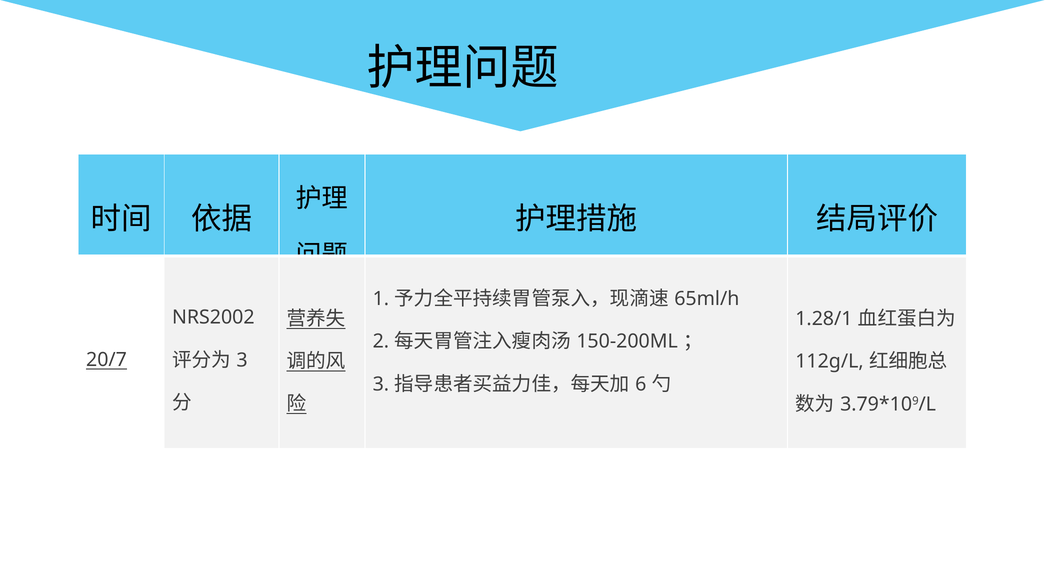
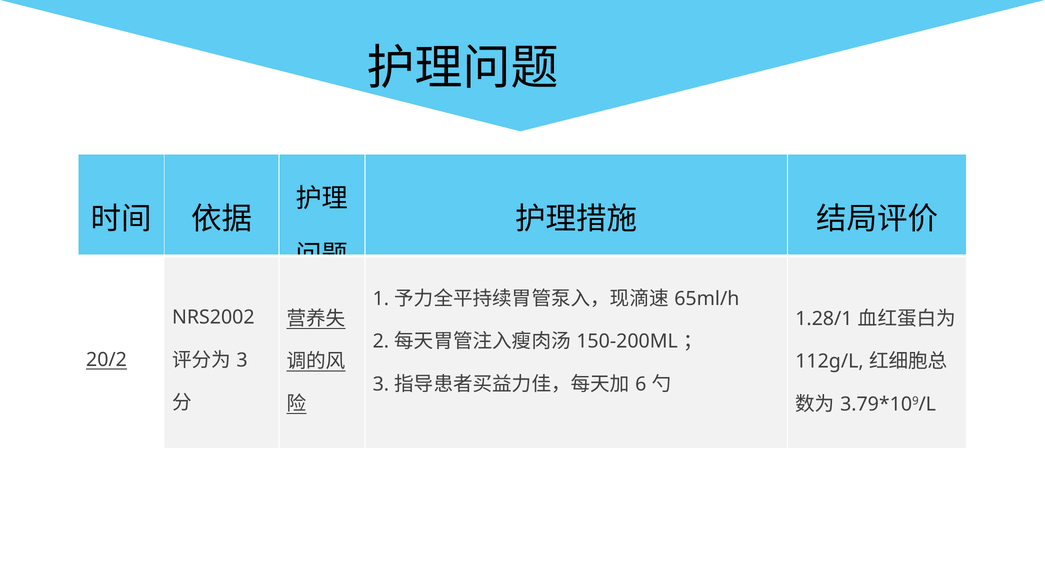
20/7: 20/7 -> 20/2 (107, 360)
